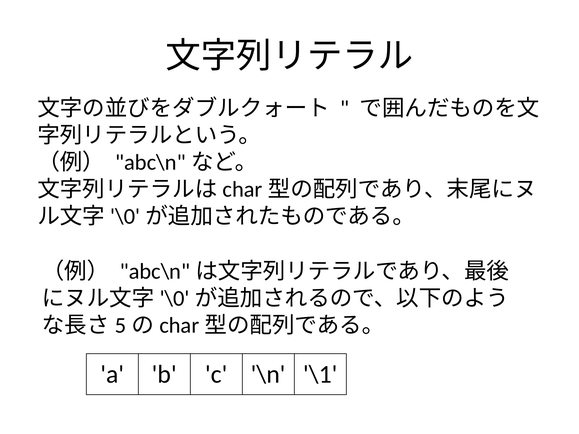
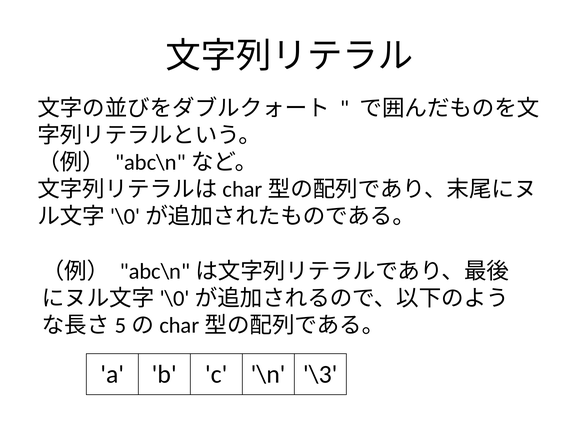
\1: \1 -> \3 (320, 375)
